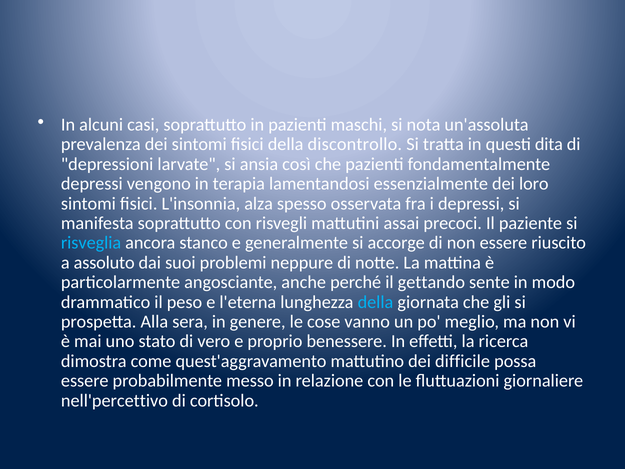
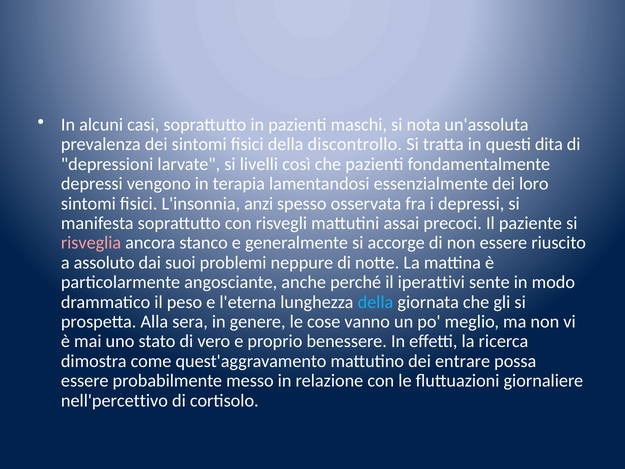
ansia: ansia -> livelli (259, 164)
alza: alza -> anzi (259, 203)
risveglia colour: light blue -> pink (91, 243)
gettando: gettando -> iperattivi (431, 282)
difficile: difficile -> entrare (463, 361)
